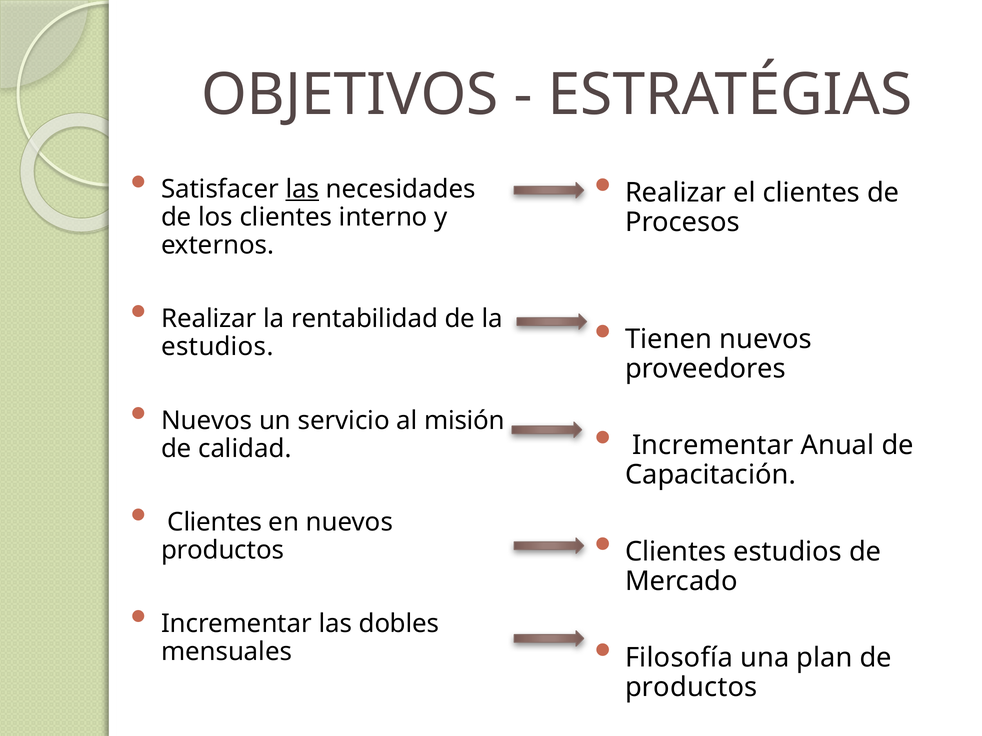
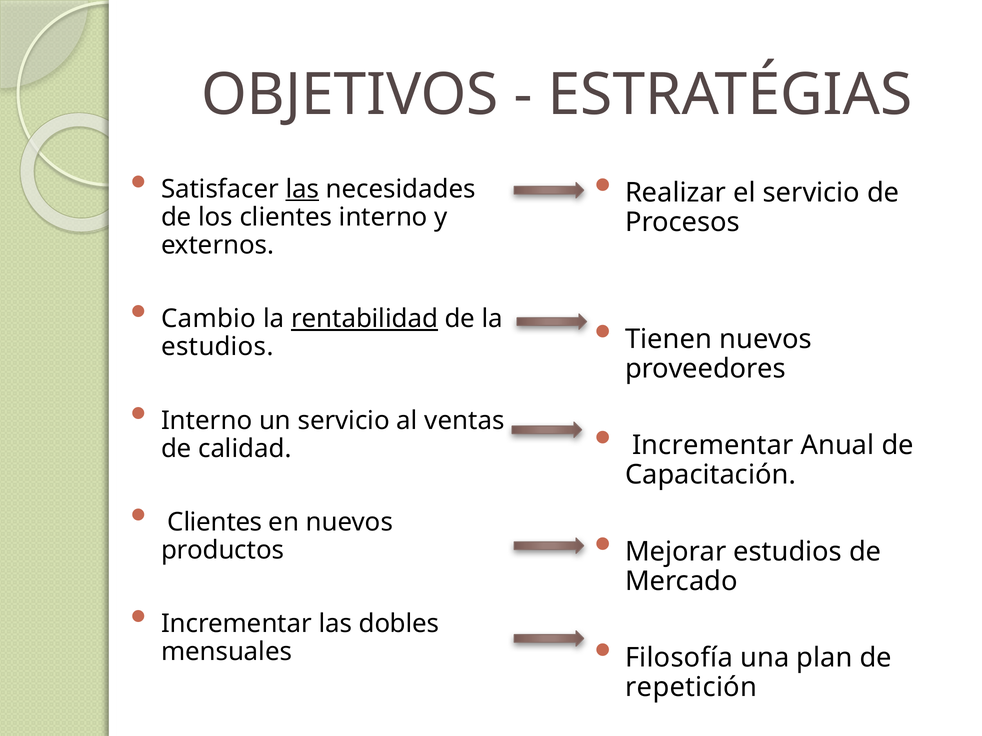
el clientes: clientes -> servicio (811, 193)
Realizar: Realizar -> Cambio (209, 319)
rentabilidad underline: none -> present (365, 319)
Nuevos: Nuevos -> Interno (207, 421)
misión: misión -> ventas (464, 421)
Clientes: Clientes -> Mejorar (676, 552)
productos: productos -> repetición (691, 688)
